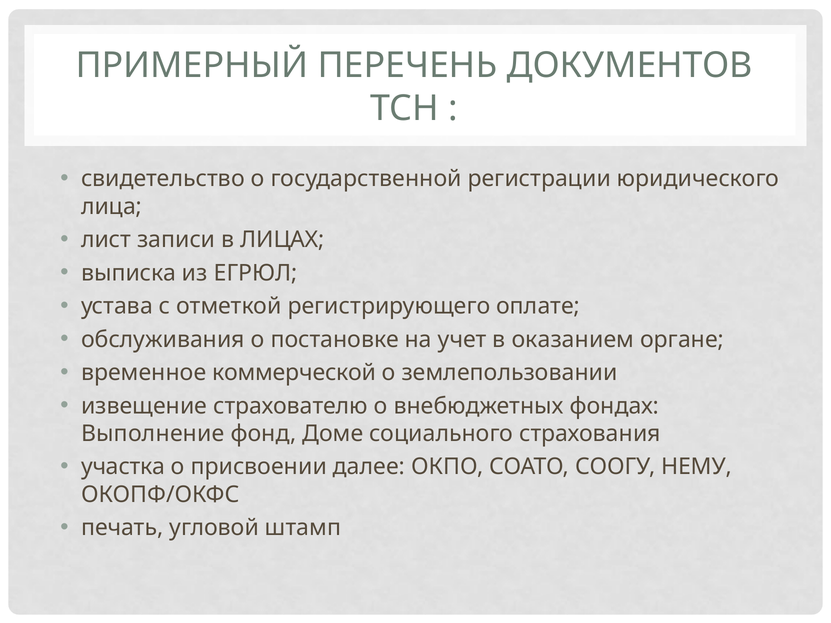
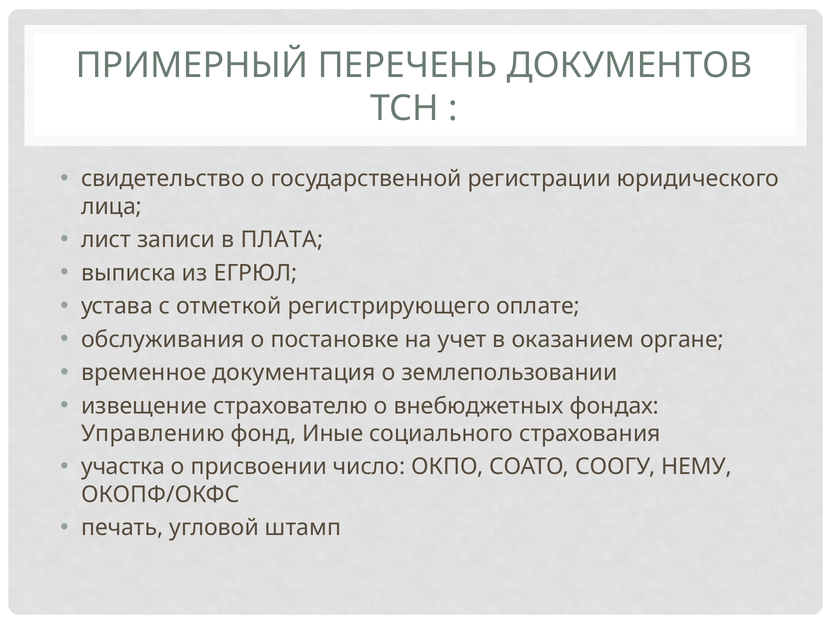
ЛИЦАХ: ЛИЦАХ -> ПЛАТА (282, 240)
коммерческой: коммерческой -> документация (294, 373)
Выполнение: Выполнение -> Управлению (153, 434)
Доме: Доме -> Иные (333, 434)
далее: далее -> число (369, 467)
